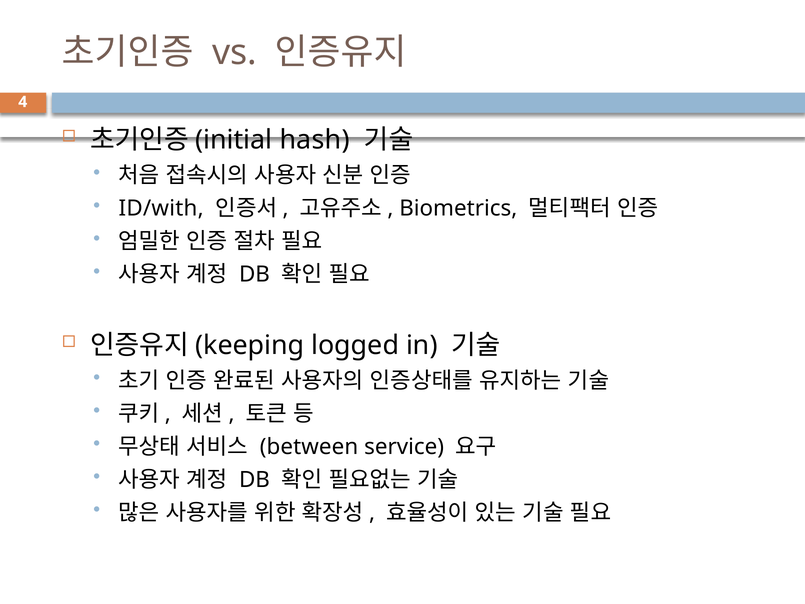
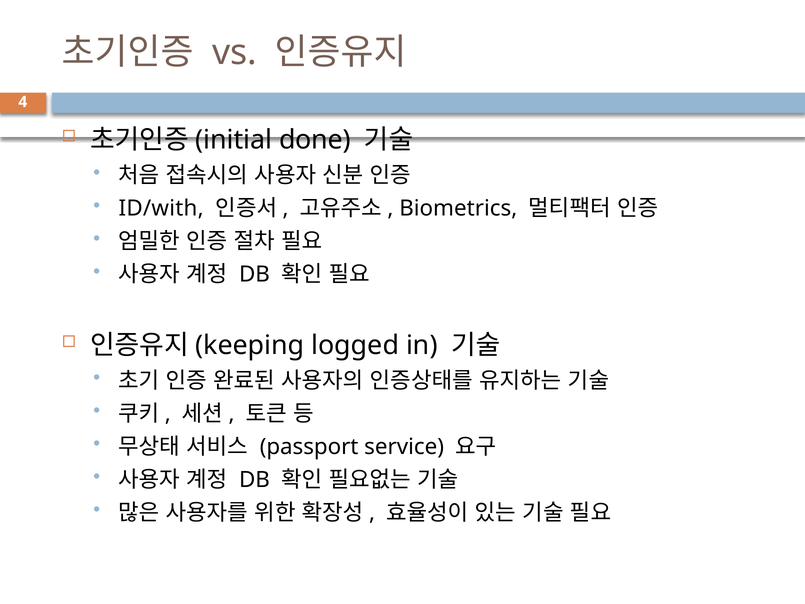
hash: hash -> done (315, 140)
between: between -> passport (309, 447)
